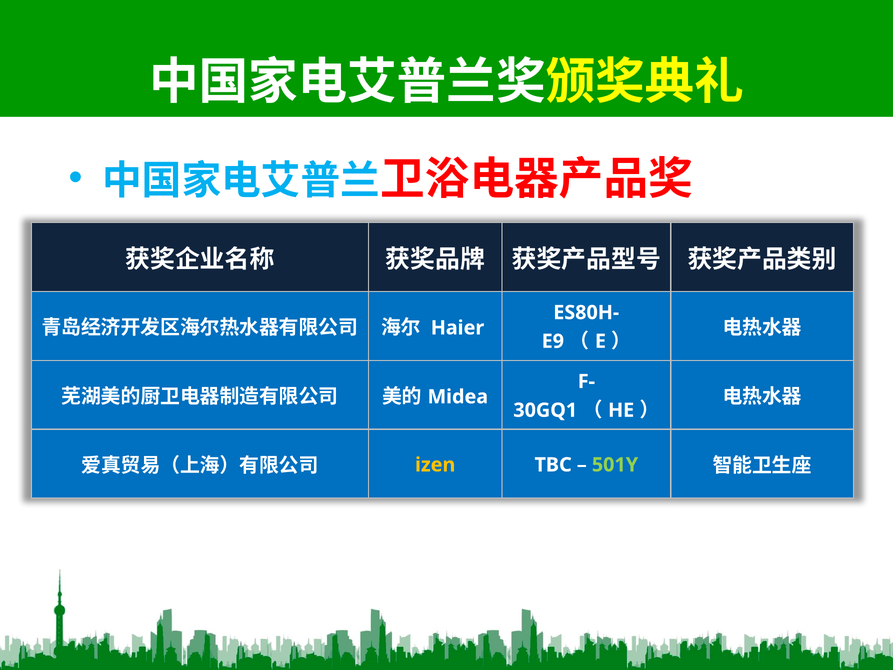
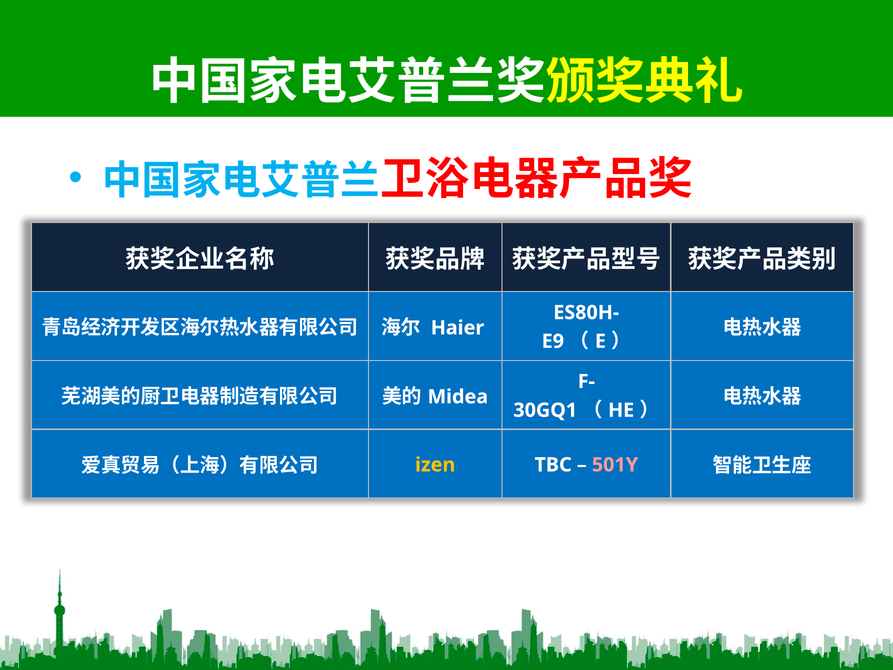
501Y colour: light green -> pink (615, 465)
